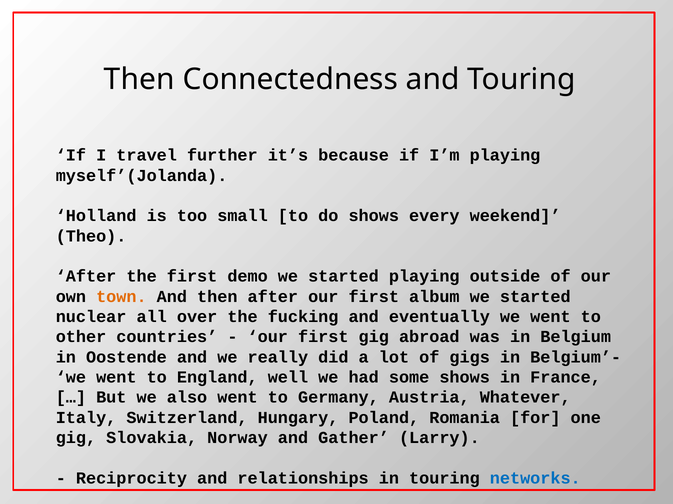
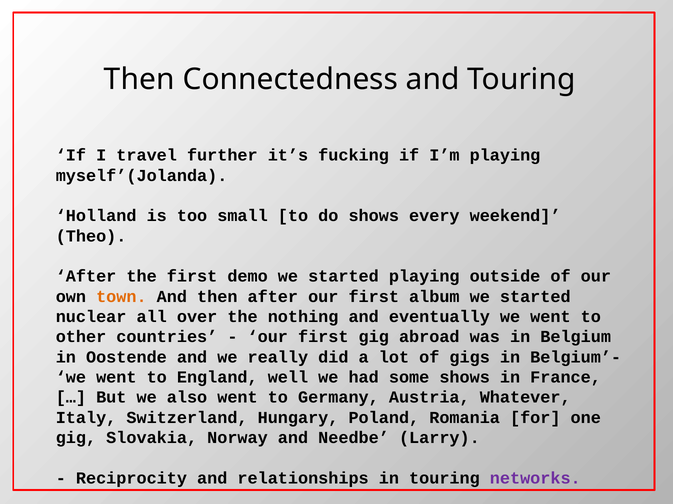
because: because -> fucking (354, 156)
fucking: fucking -> nothing (303, 317)
Gather: Gather -> Needbe (354, 438)
networks colour: blue -> purple (535, 479)
